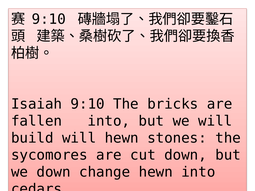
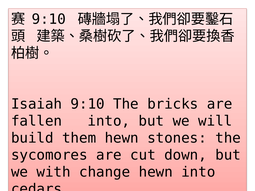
build will: will -> them (79, 138)
we down: down -> with (54, 172)
